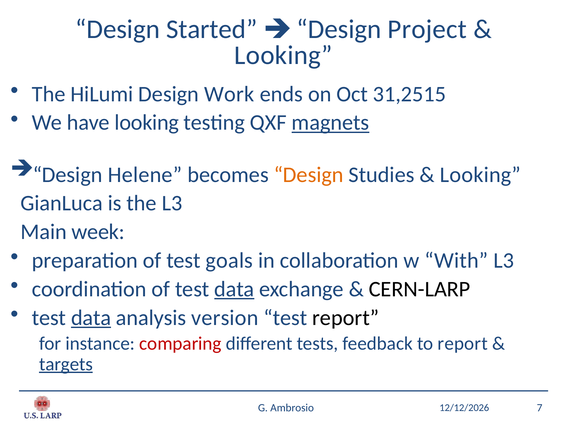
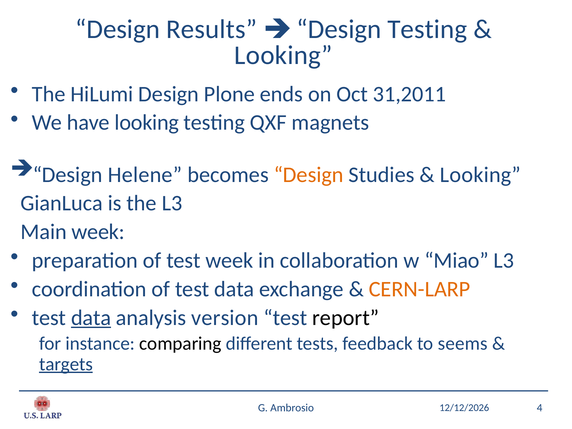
Started: Started -> Results (212, 29)
Design Project: Project -> Testing (427, 29)
Work: Work -> Plone (229, 94)
31,2515: 31,2515 -> 31,2011 (409, 94)
magnets underline: present -> none (330, 123)
test goals: goals -> week (229, 260)
With: With -> Miao (457, 260)
data underline: present -> none (234, 289)
CERN-LARP colour: black -> orange (420, 289)
comparing colour: red -> black (180, 344)
to report: report -> seems (463, 344)
7: 7 -> 4 (540, 408)
